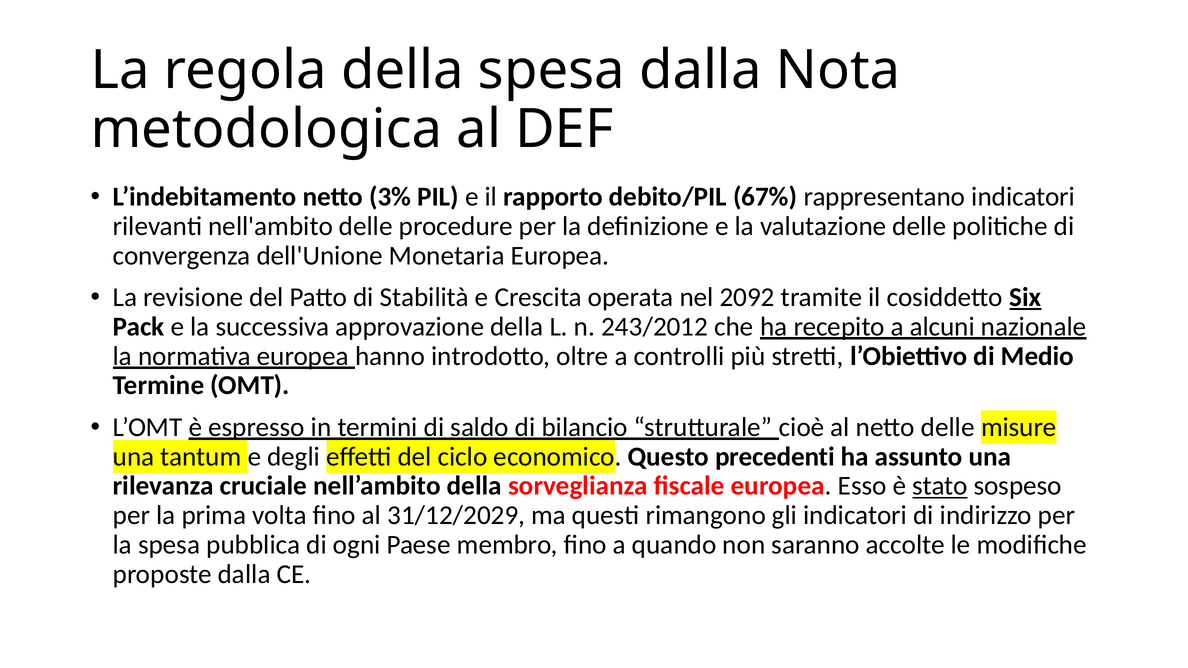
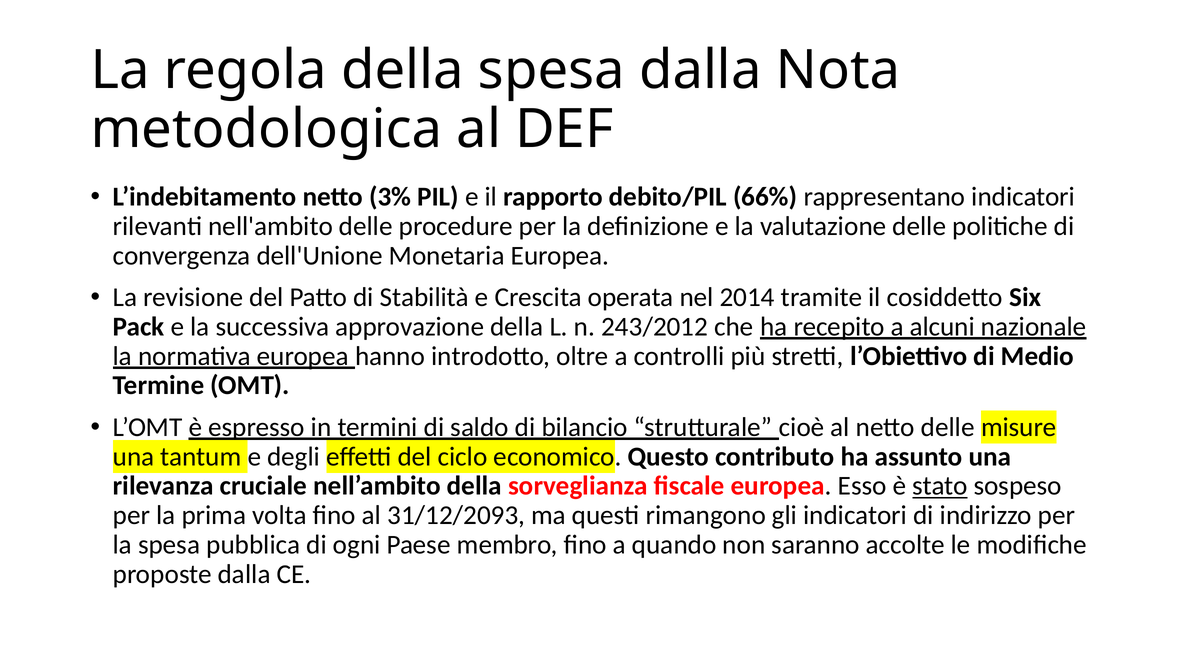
67%: 67% -> 66% (765, 197)
2092: 2092 -> 2014 (747, 297)
Six underline: present -> none (1025, 297)
precedenti: precedenti -> contributo (775, 457)
31/12/2029: 31/12/2029 -> 31/12/2093 (456, 516)
